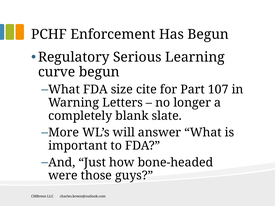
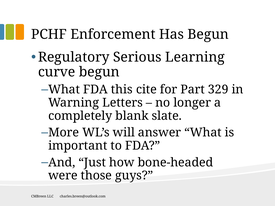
size: size -> this (122, 90)
107: 107 -> 329 (218, 90)
